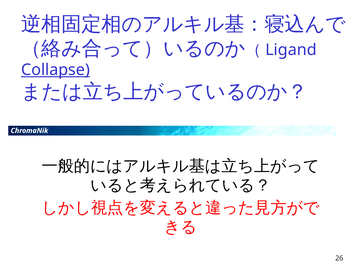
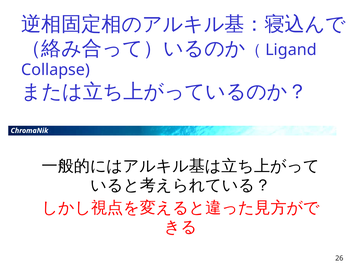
Collapse underline: present -> none (55, 70)
